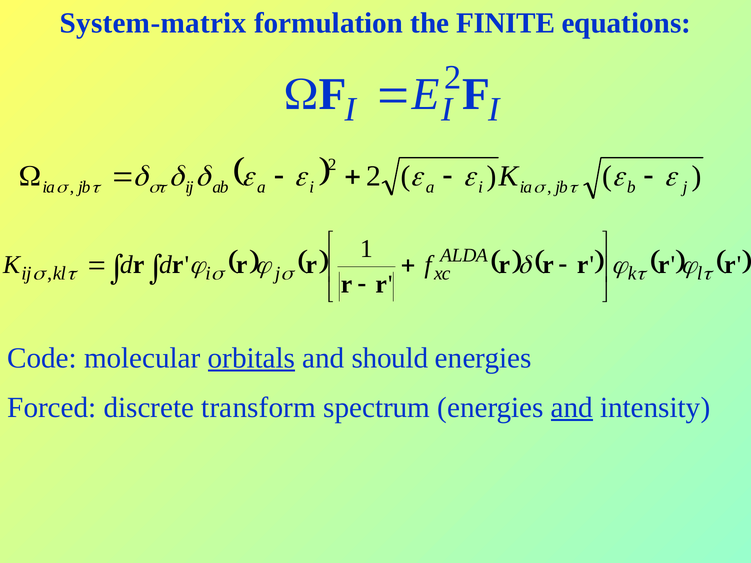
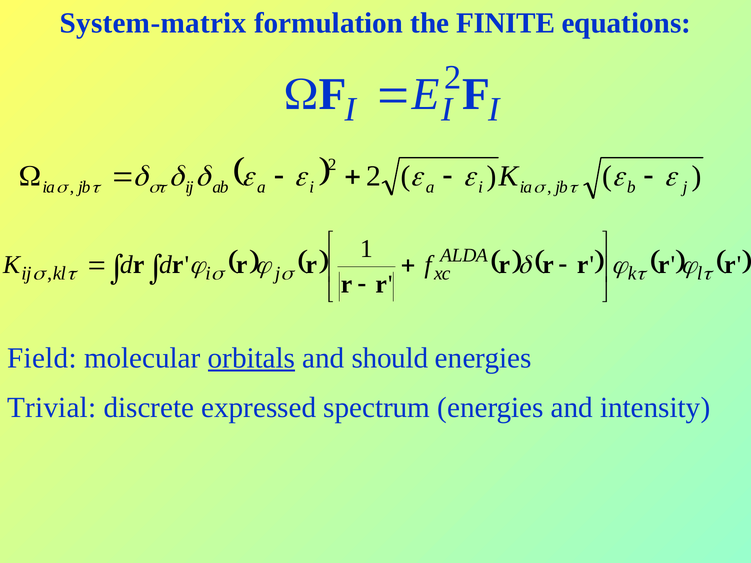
Code: Code -> Field (42, 358)
Forced: Forced -> Trivial (52, 408)
transform: transform -> expressed (259, 408)
and underline: present -> none (572, 408)
